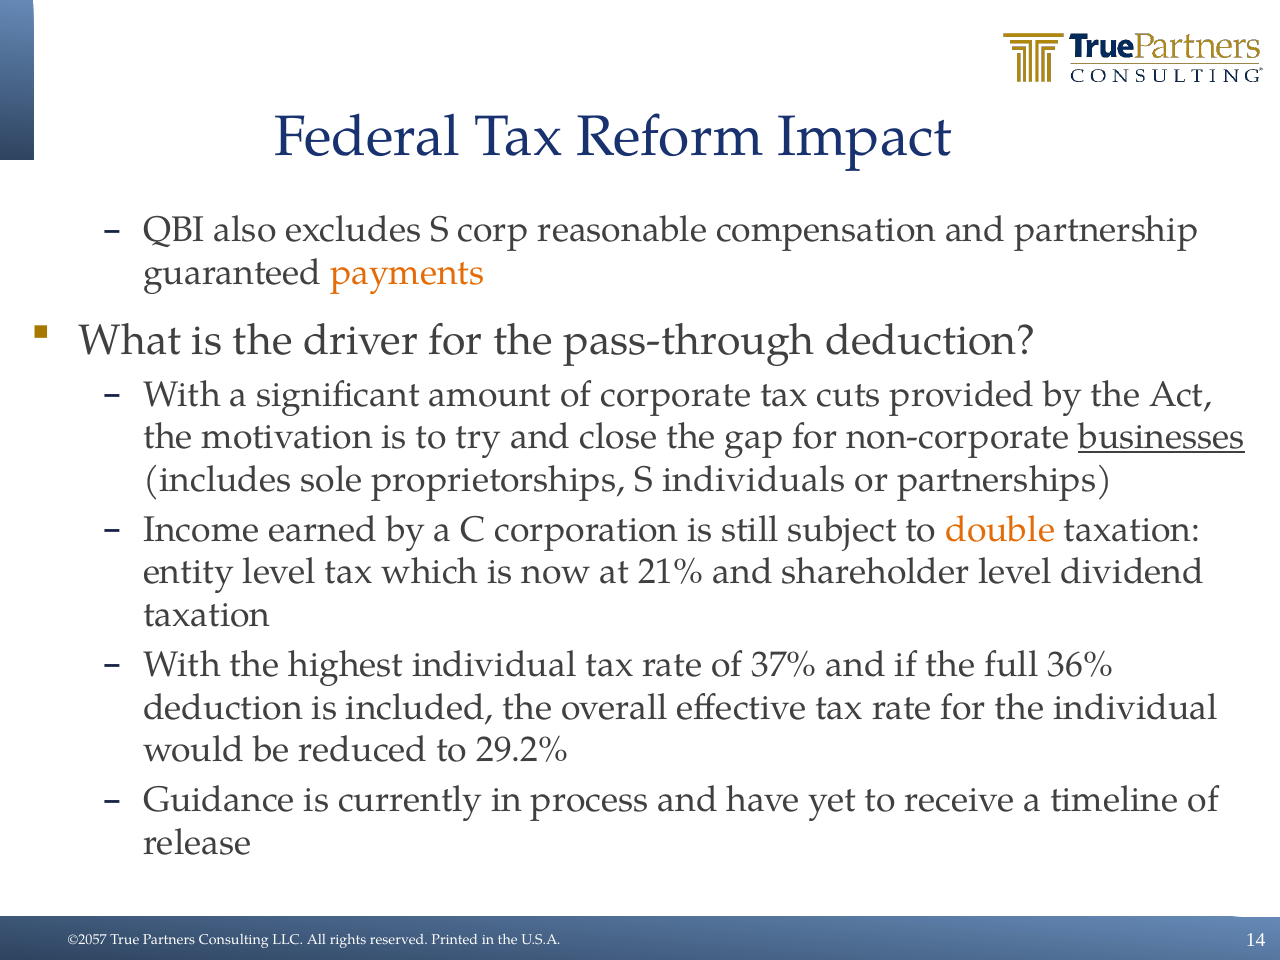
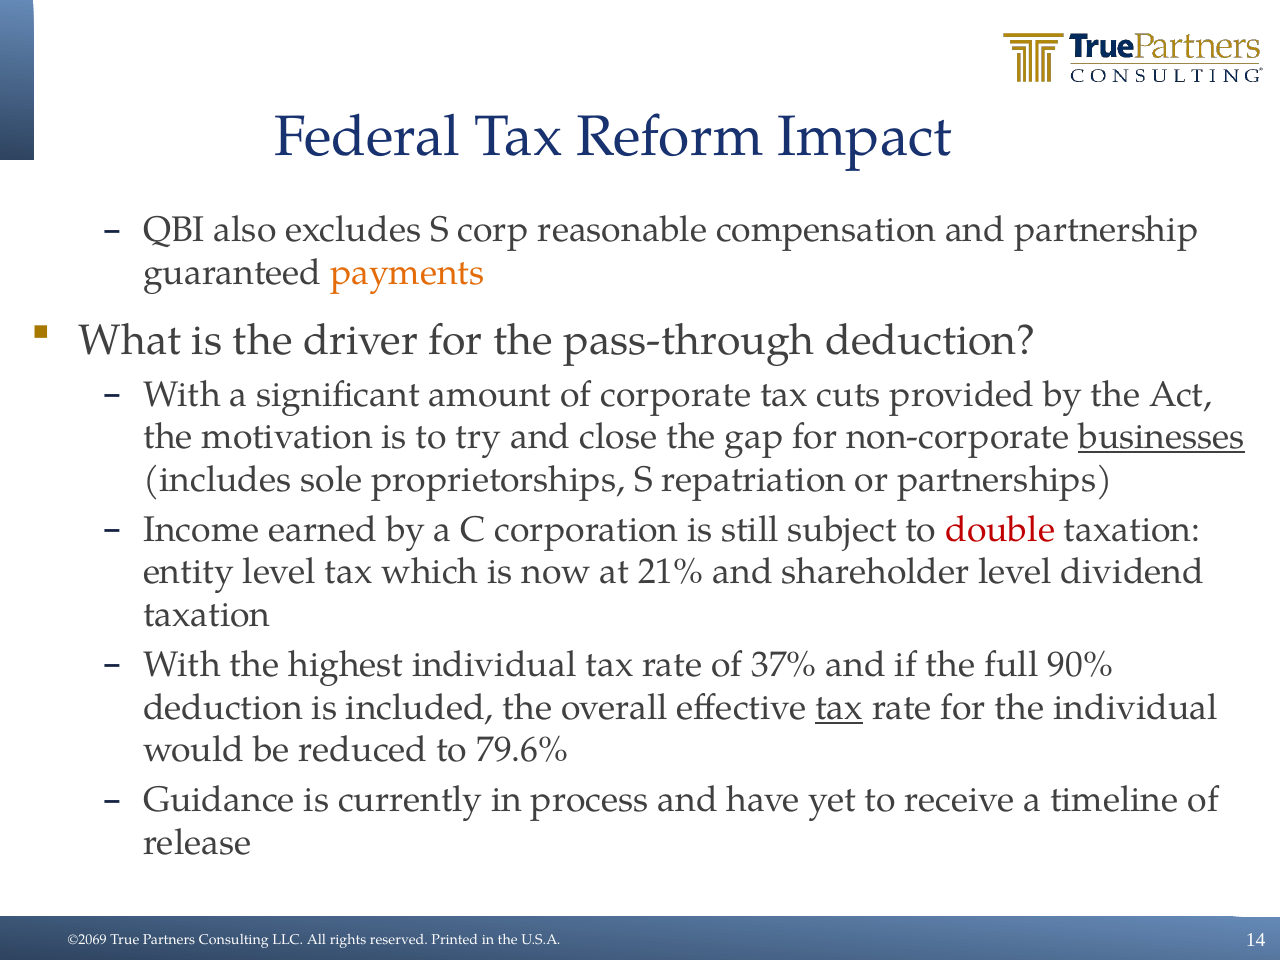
individuals: individuals -> repatriation (754, 480)
double colour: orange -> red (1000, 529)
36%: 36% -> 90% (1080, 665)
tax underline: none -> present (839, 707)
29.2%: 29.2% -> 79.6% (522, 750)
©2057: ©2057 -> ©2069 (87, 939)
